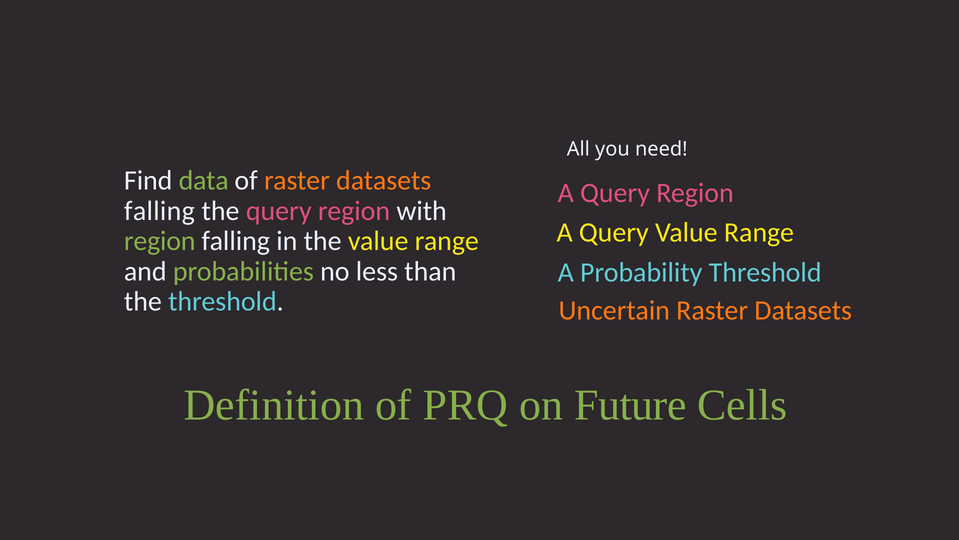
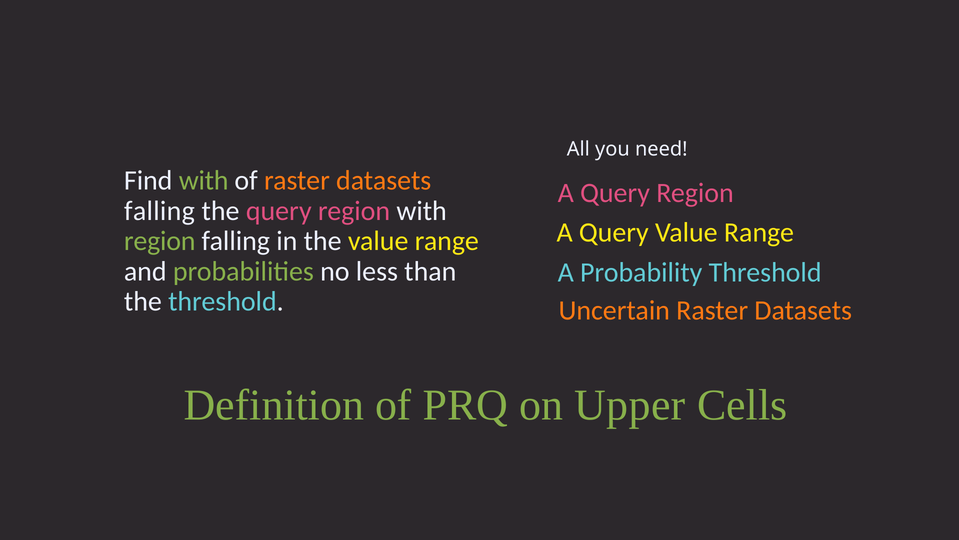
Find data: data -> with (204, 180)
Future: Future -> Upper (630, 405)
